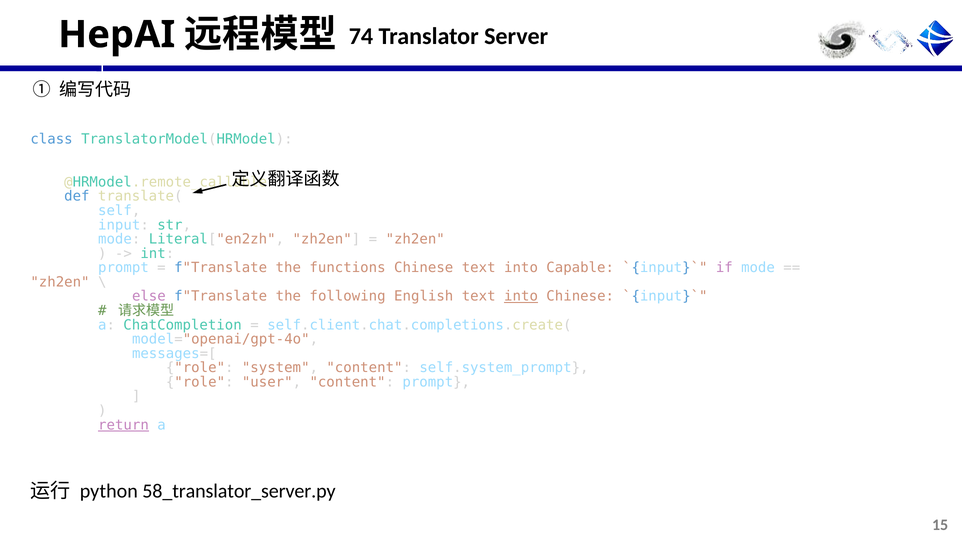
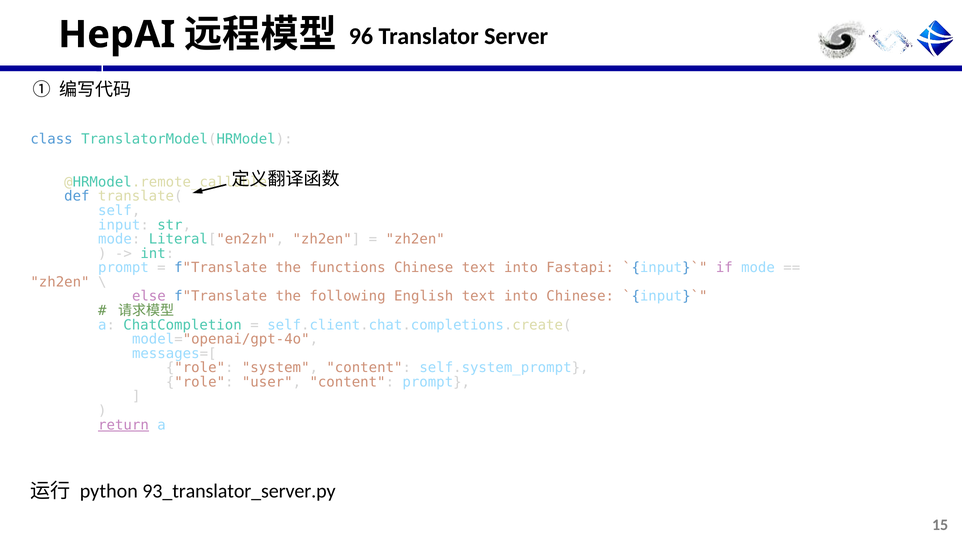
74: 74 -> 96 (361, 36)
Capable: Capable -> Fastapi (580, 268)
into underline: present -> none (521, 296)
58_translator_server.py: 58_translator_server.py -> 93_translator_server.py (239, 491)
